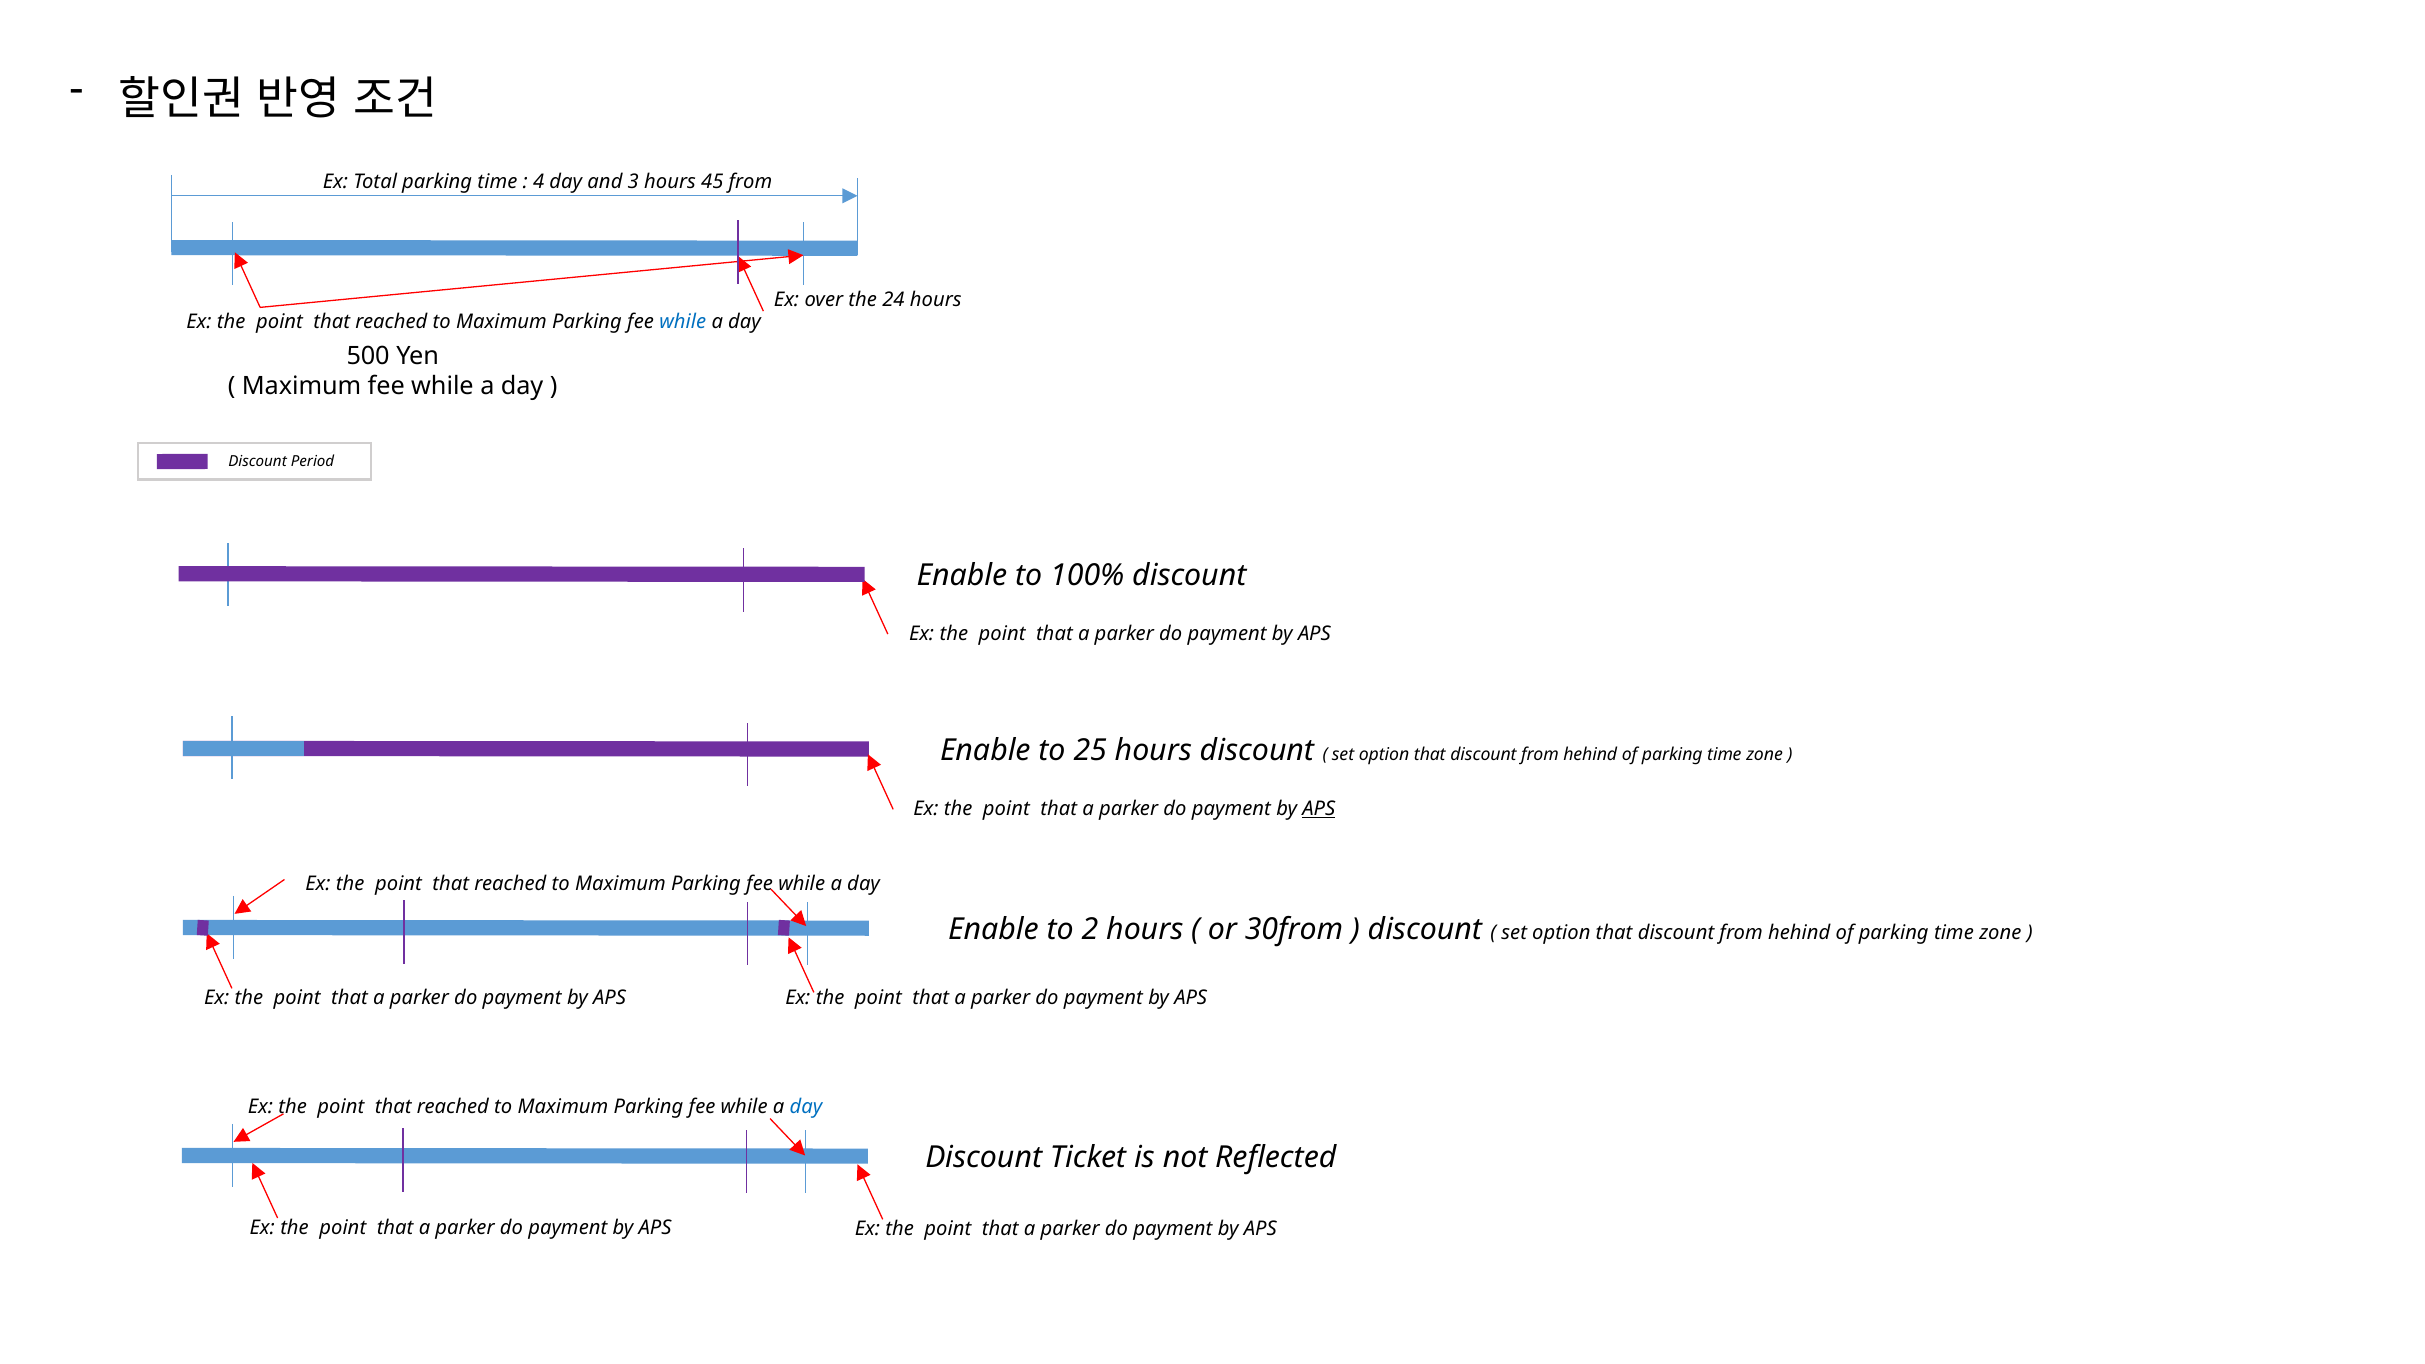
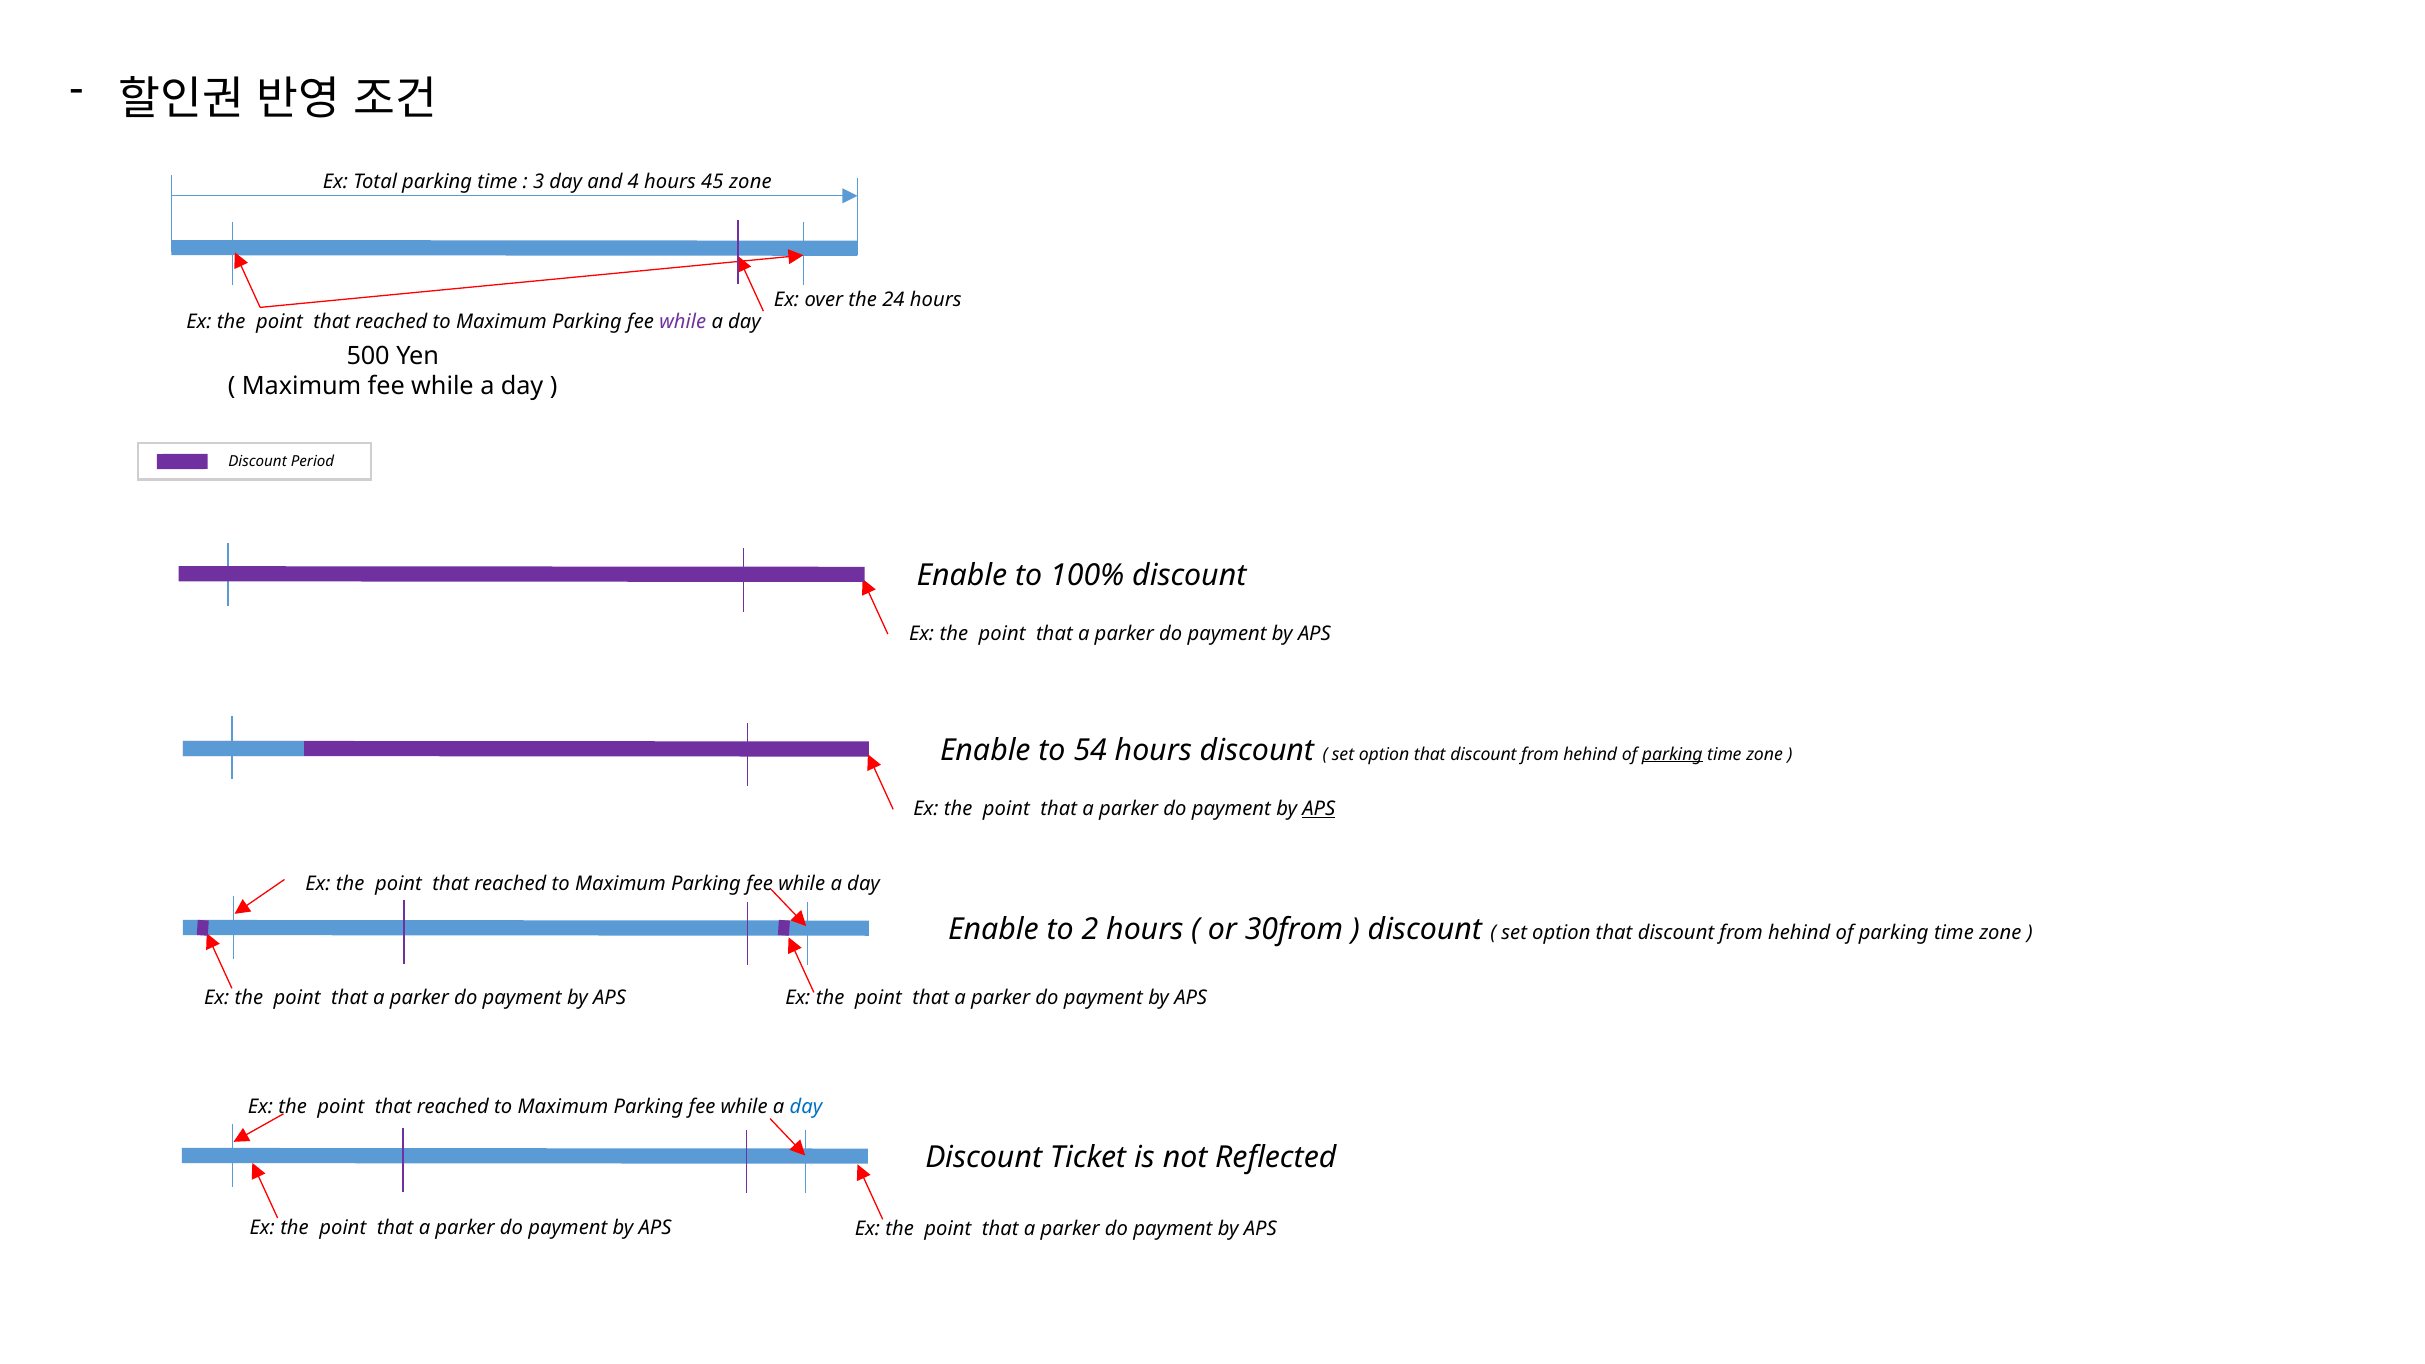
4: 4 -> 3 (539, 181)
3: 3 -> 4 (633, 181)
45 from: from -> zone (750, 181)
while colour: blue -> purple (683, 322)
25: 25 -> 54 (1090, 750)
parking underline: none -> present (1672, 754)
